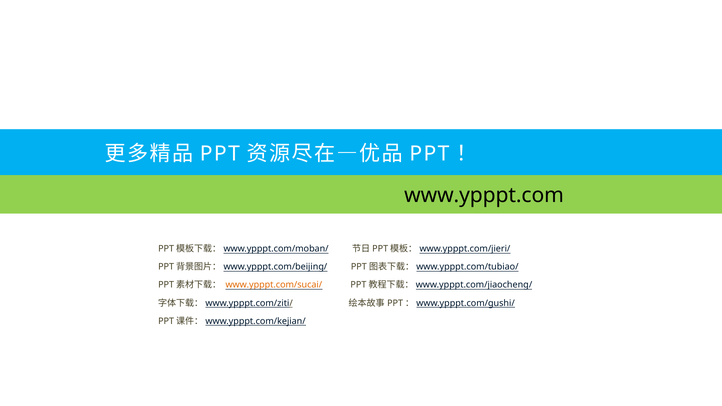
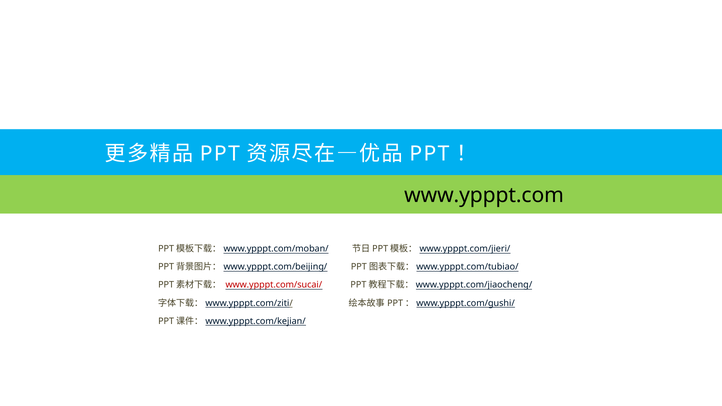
www.ypppt.com/sucai/ colour: orange -> red (274, 285)
